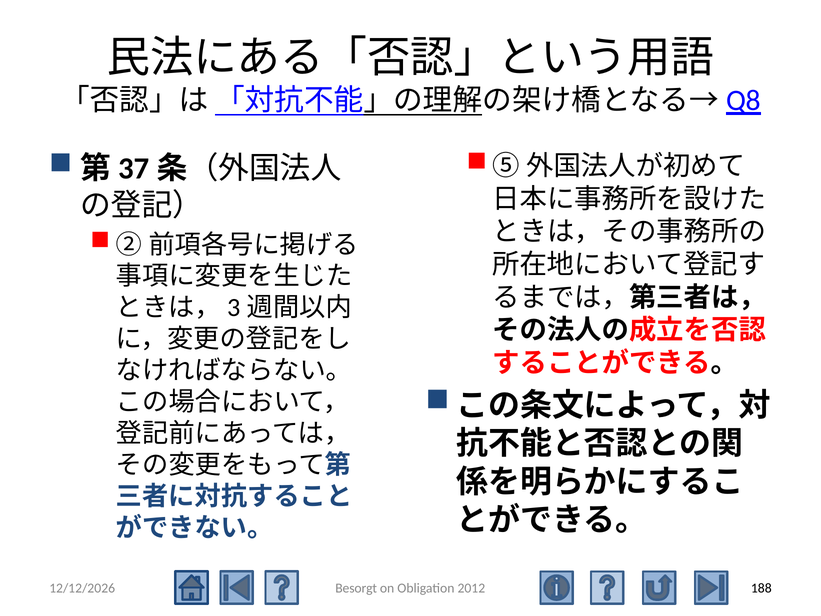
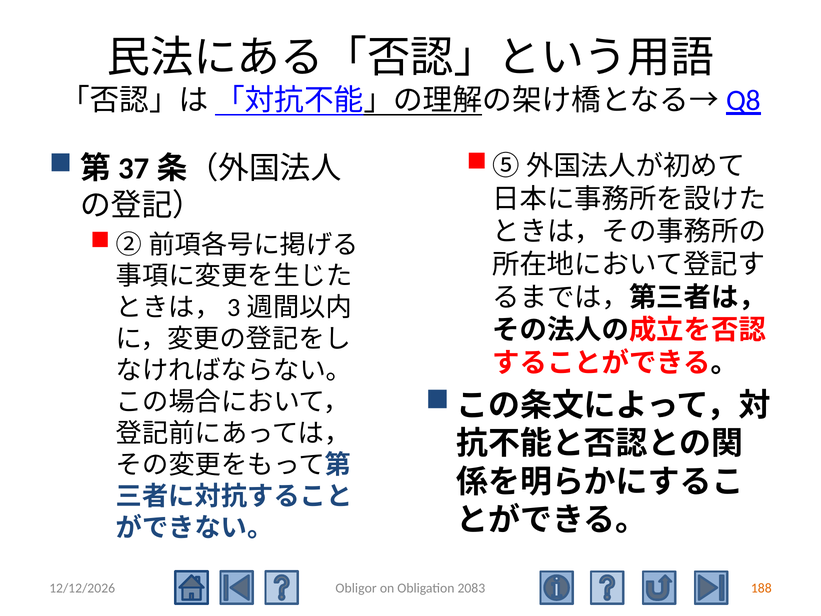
Besorgt: Besorgt -> Obligor (356, 588)
2012: 2012 -> 2083 (471, 588)
188 colour: black -> orange (761, 588)
